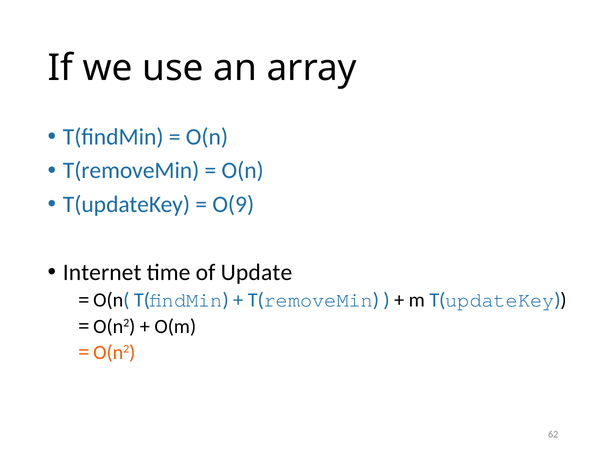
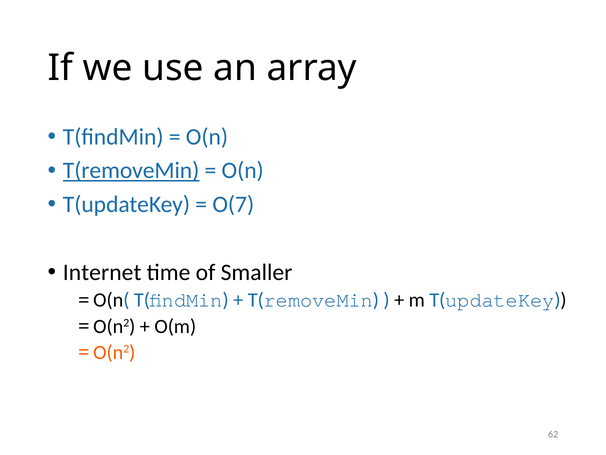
T(removeMin underline: none -> present (131, 170)
O(9: O(9 -> O(7 (233, 204)
Update: Update -> Smaller (257, 272)
